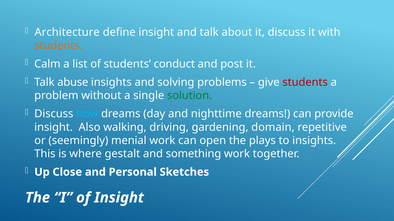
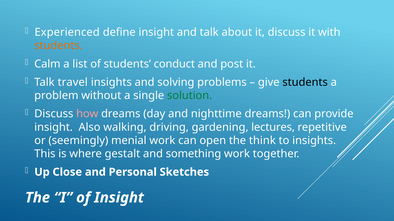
Architecture: Architecture -> Experienced (67, 32)
abuse: abuse -> travel (73, 82)
students colour: red -> black (305, 82)
how colour: light blue -> pink (87, 114)
domain: domain -> lectures (273, 127)
plays: plays -> think (262, 141)
